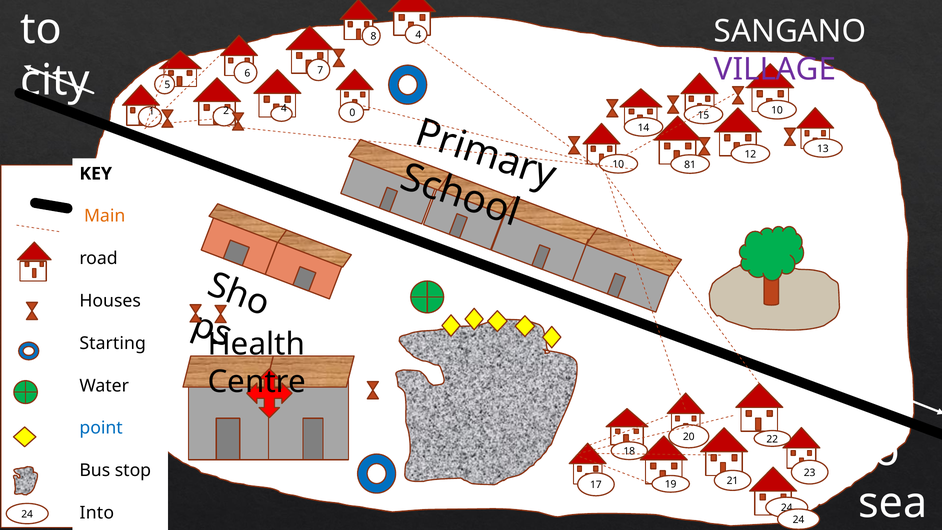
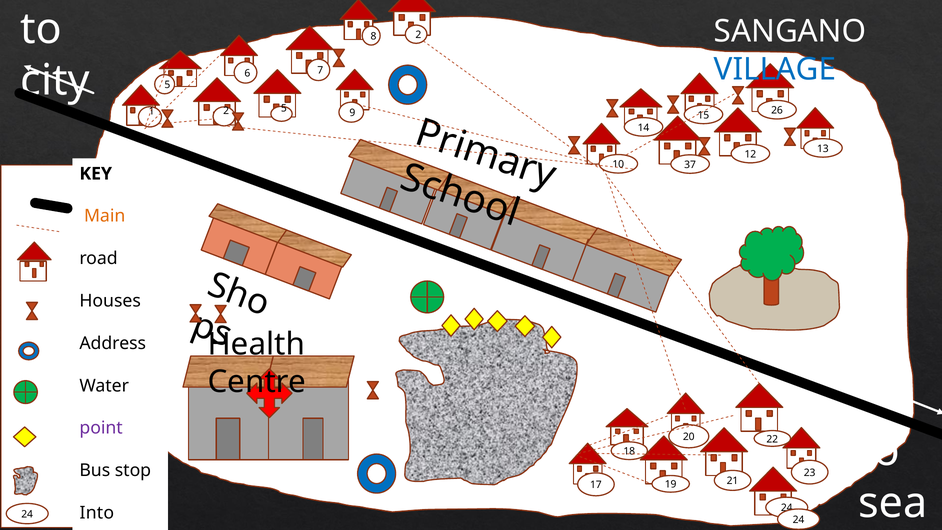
8 4: 4 -> 2 (418, 35)
VILLAGE colour: purple -> blue (775, 69)
4: 4 -> 5 (284, 108)
0: 0 -> 9 (352, 113)
15 10: 10 -> 26 (777, 110)
81: 81 -> 37 (690, 165)
Starting: Starting -> Address (113, 343)
point colour: blue -> purple (101, 428)
